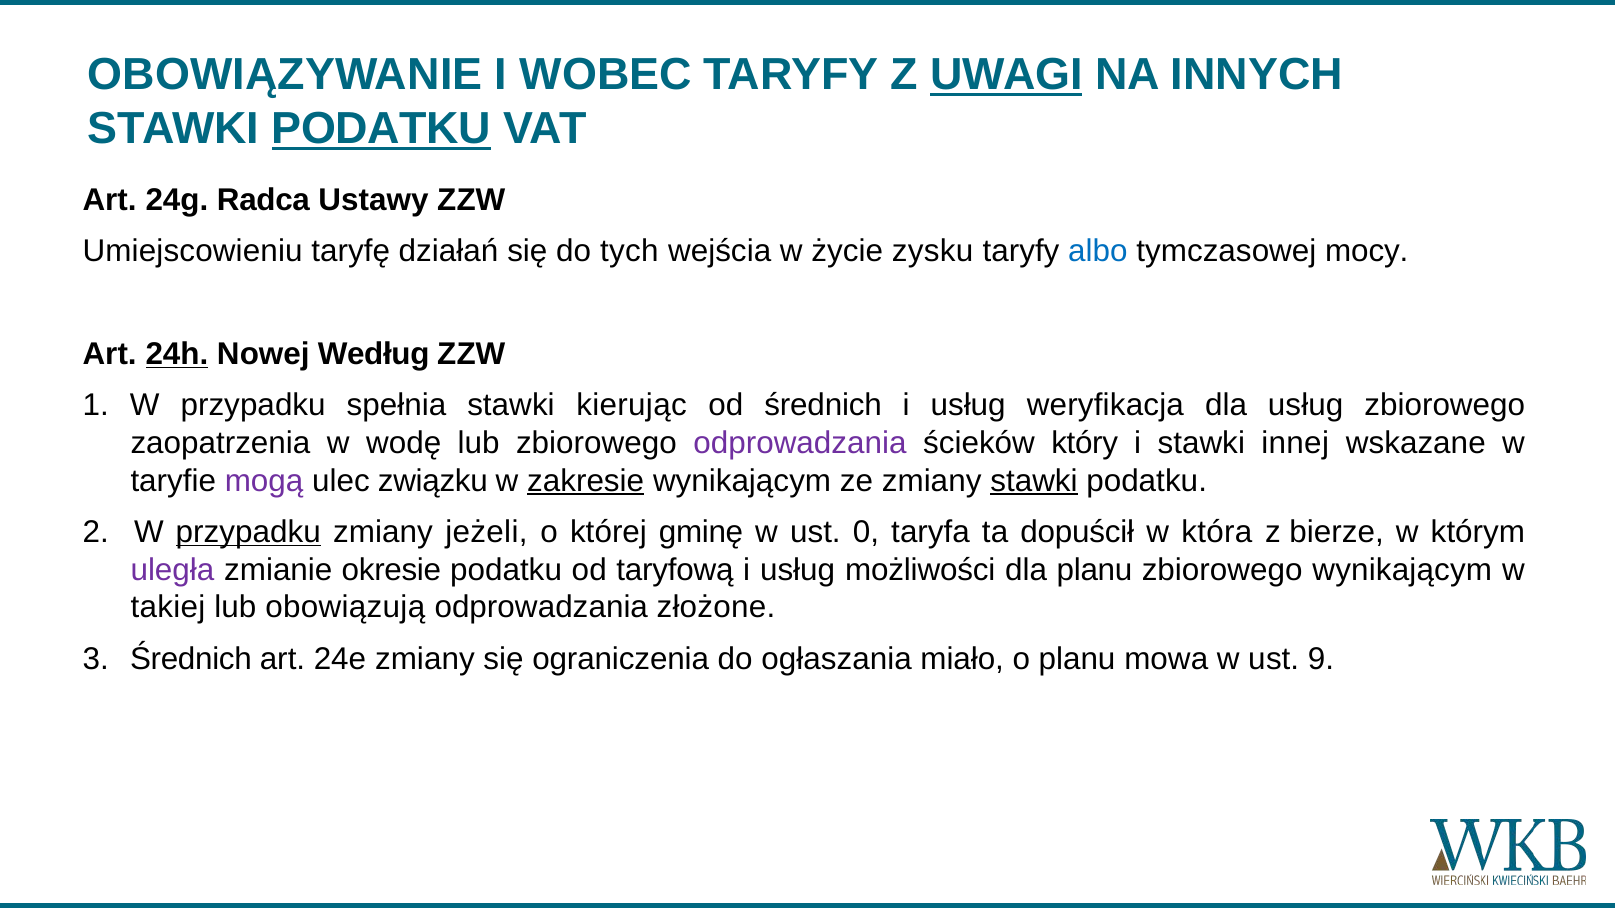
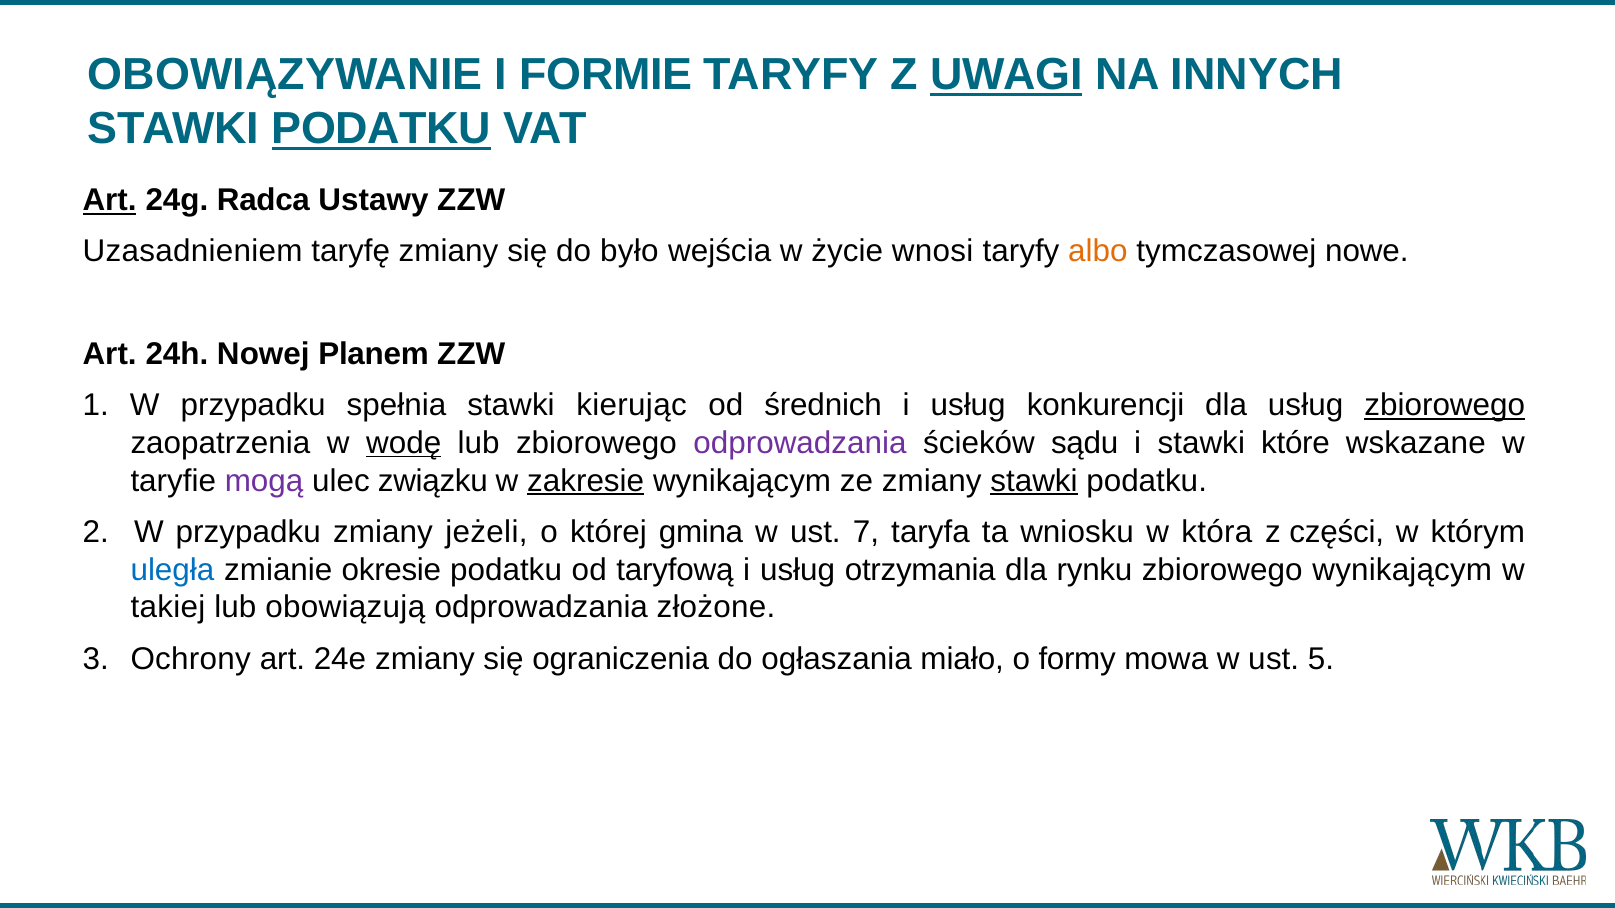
WOBEC: WOBEC -> FORMIE (606, 75)
Art underline: none -> present (110, 200)
Umiejscowieniu: Umiejscowieniu -> Uzasadnieniem (193, 252)
taryfę działań: działań -> zmiany (449, 252)
tych: tych -> było (629, 252)
zysku: zysku -> wnosi (933, 252)
albo colour: blue -> orange (1098, 252)
mocy: mocy -> nowe (1367, 252)
24h underline: present -> none (177, 354)
Według: Według -> Planem (374, 354)
weryfikacja: weryfikacja -> konkurencji (1106, 405)
zbiorowego underline: none -> present (1445, 405)
wodę underline: none -> present (404, 443)
który: który -> sądu (1085, 443)
innej: innej -> które (1295, 443)
przypadku underline: present -> none (248, 532)
gminę: gminę -> gmina (701, 532)
0: 0 -> 7 (866, 532)
dopuścił: dopuścił -> wniosku (1077, 532)
bierze: bierze -> części (1337, 532)
uległa colour: purple -> blue (172, 570)
możliwości: możliwości -> otrzymania (920, 570)
dla planu: planu -> rynku (1094, 570)
3 Średnich: Średnich -> Ochrony (191, 659)
o planu: planu -> formy (1077, 659)
9: 9 -> 5 (1321, 659)
